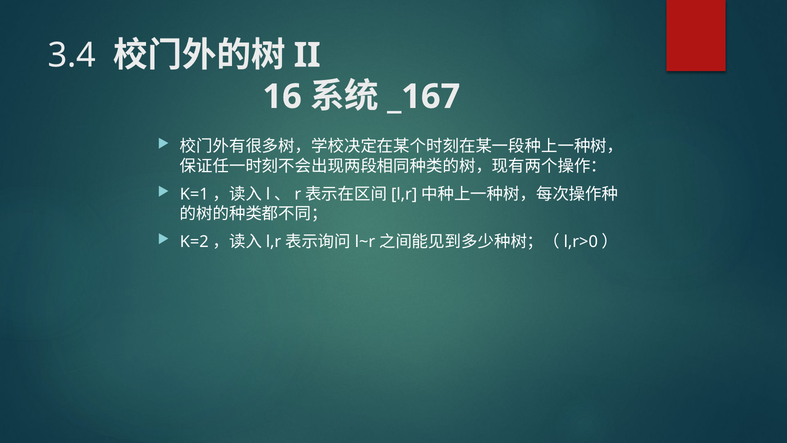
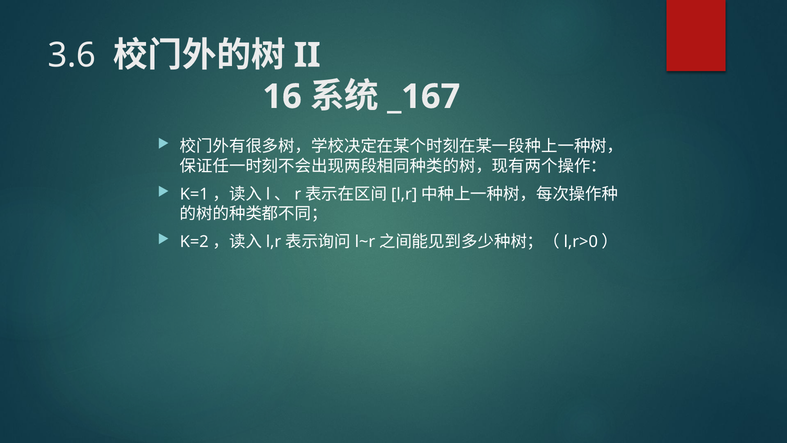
3.4: 3.4 -> 3.6 (72, 55)
